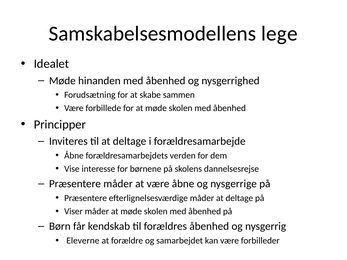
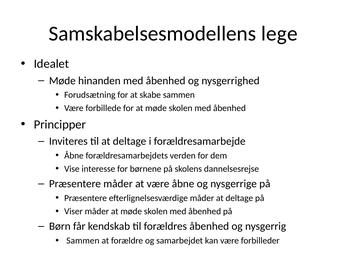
Eleverne: Eleverne -> Sammen (83, 241)
